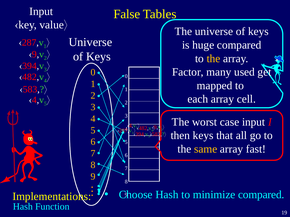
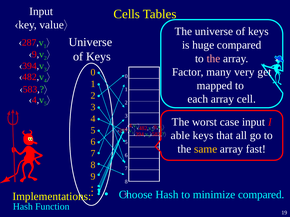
False: False -> Cells (127, 14)
the colour: yellow -> pink (213, 59)
used: used -> very (244, 72)
then: then -> able (180, 136)
